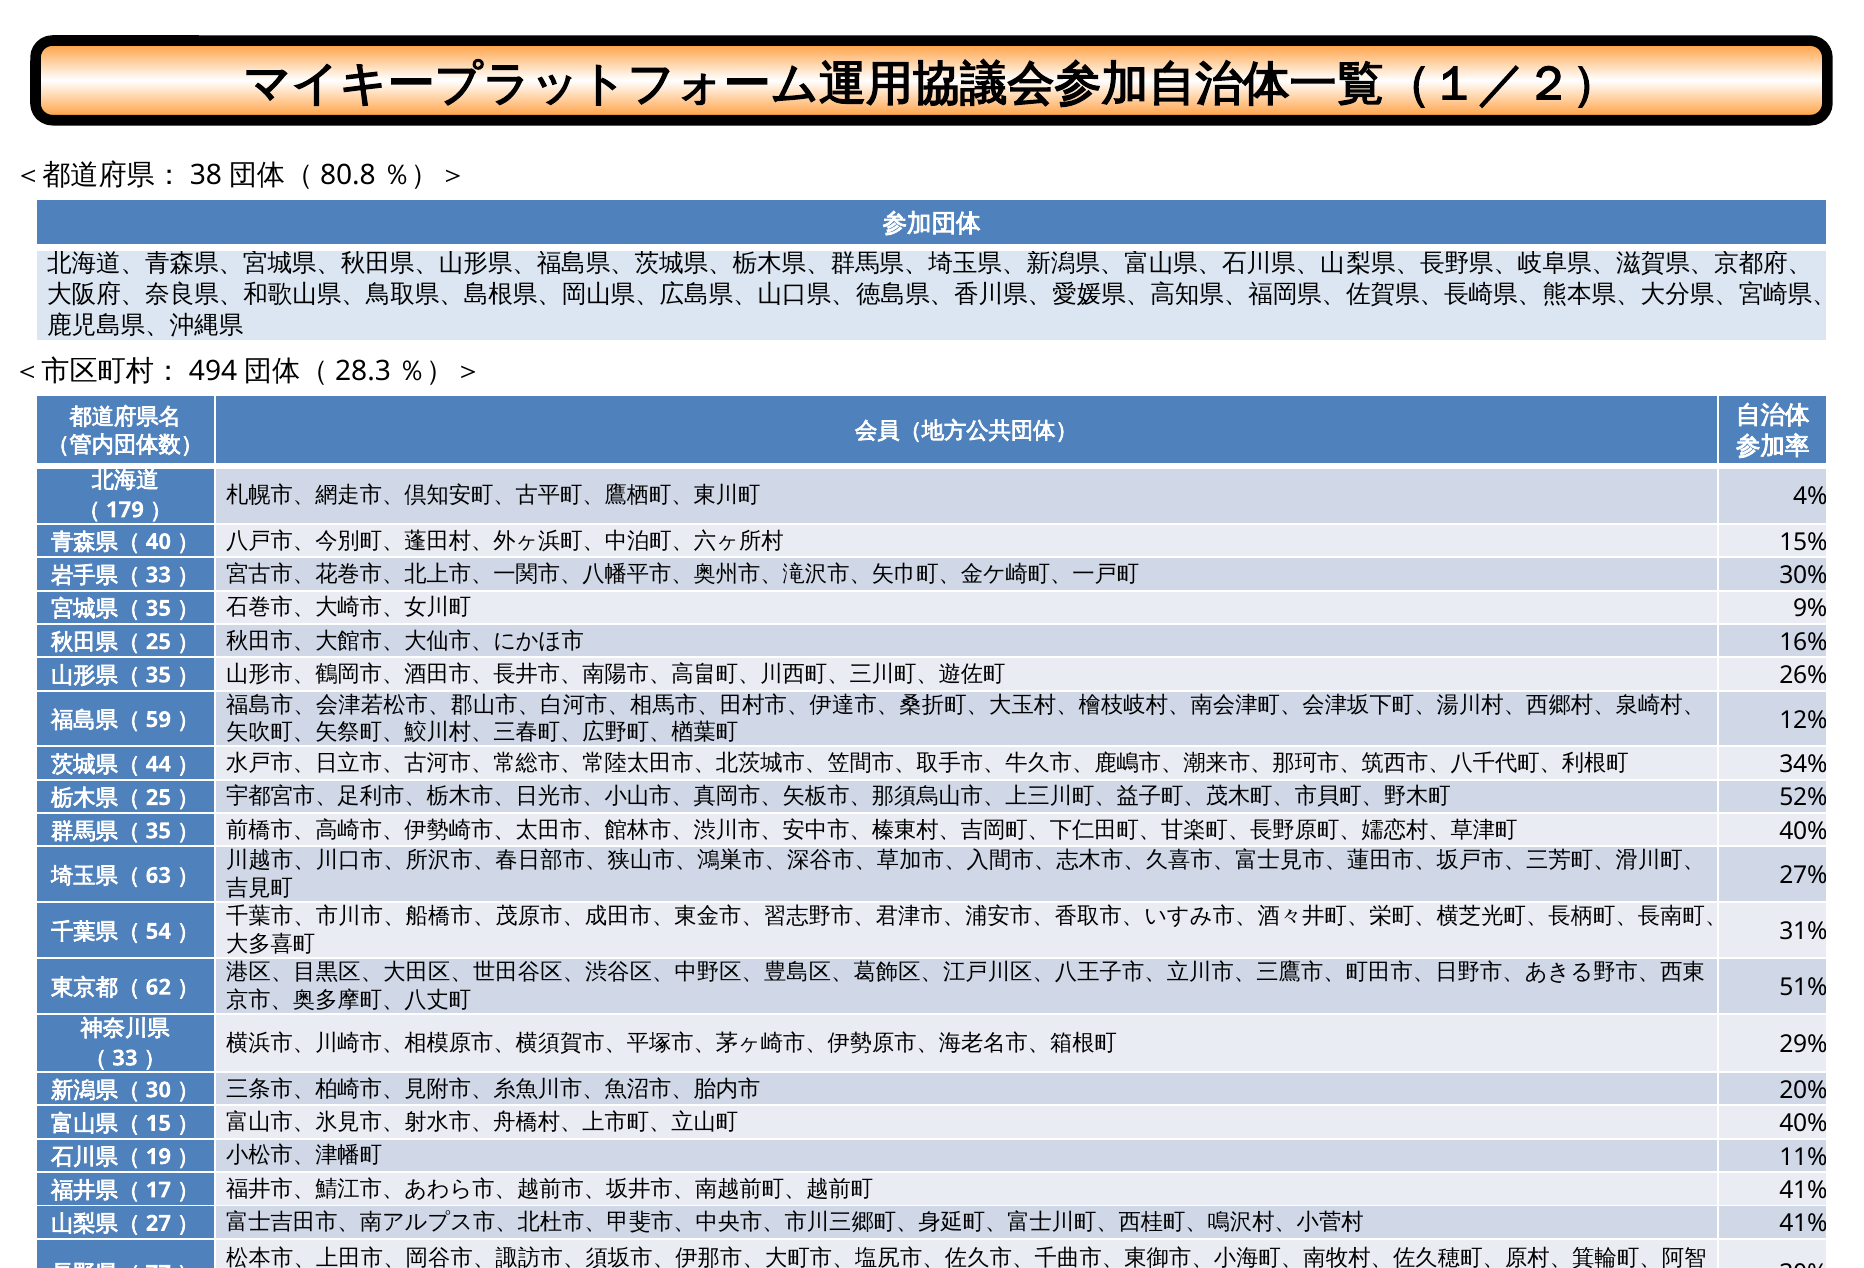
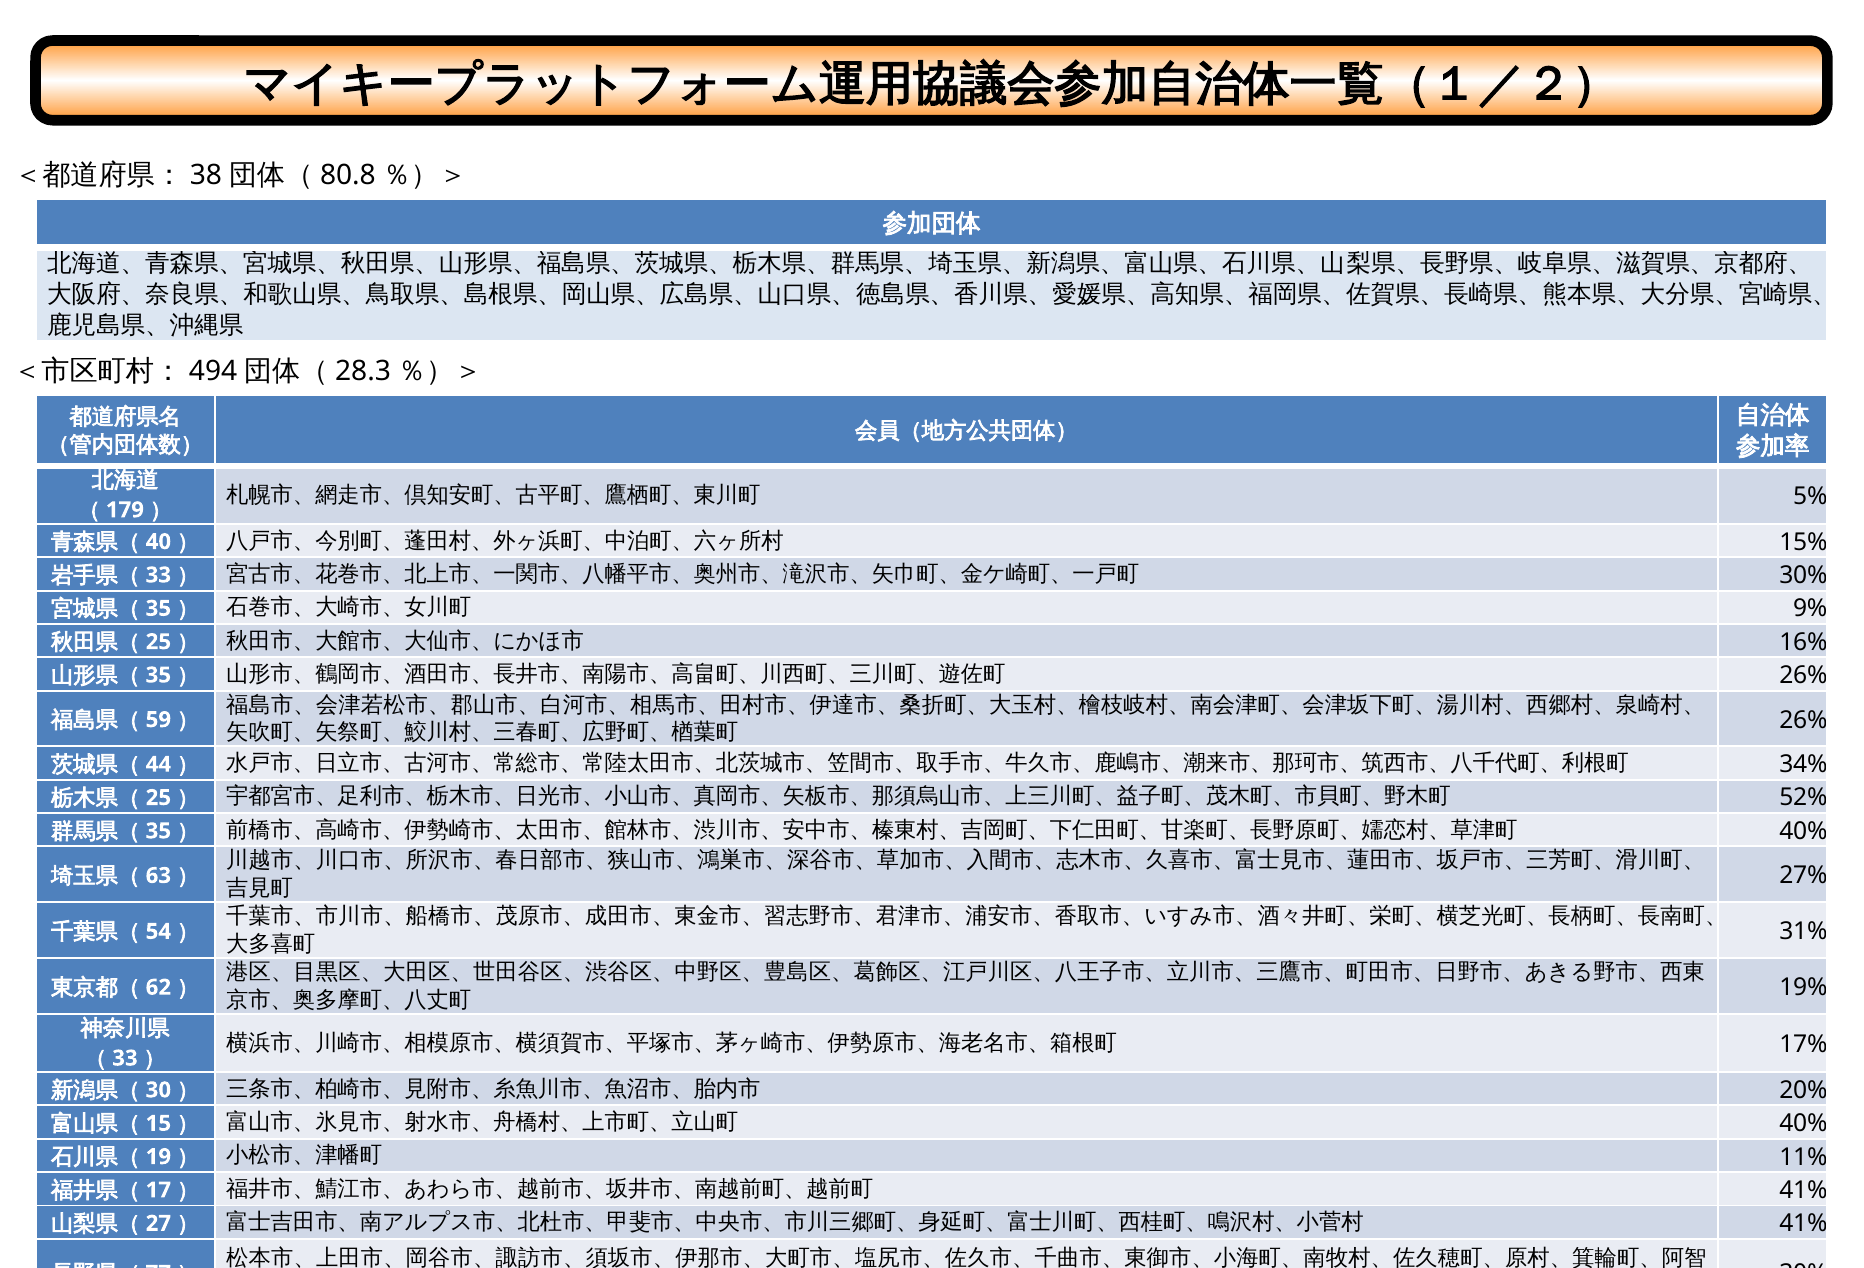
4%: 4% -> 5% (1810, 496)
12%: 12% -> 26% (1803, 720)
51%: 51% -> 19% (1803, 988)
29%: 29% -> 17% (1803, 1045)
